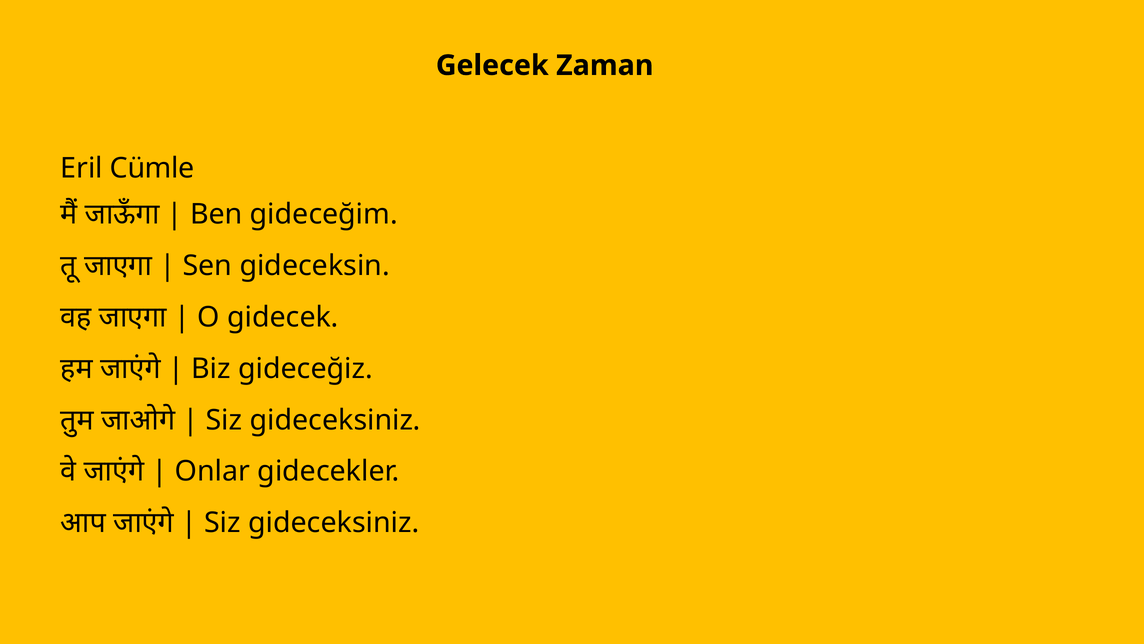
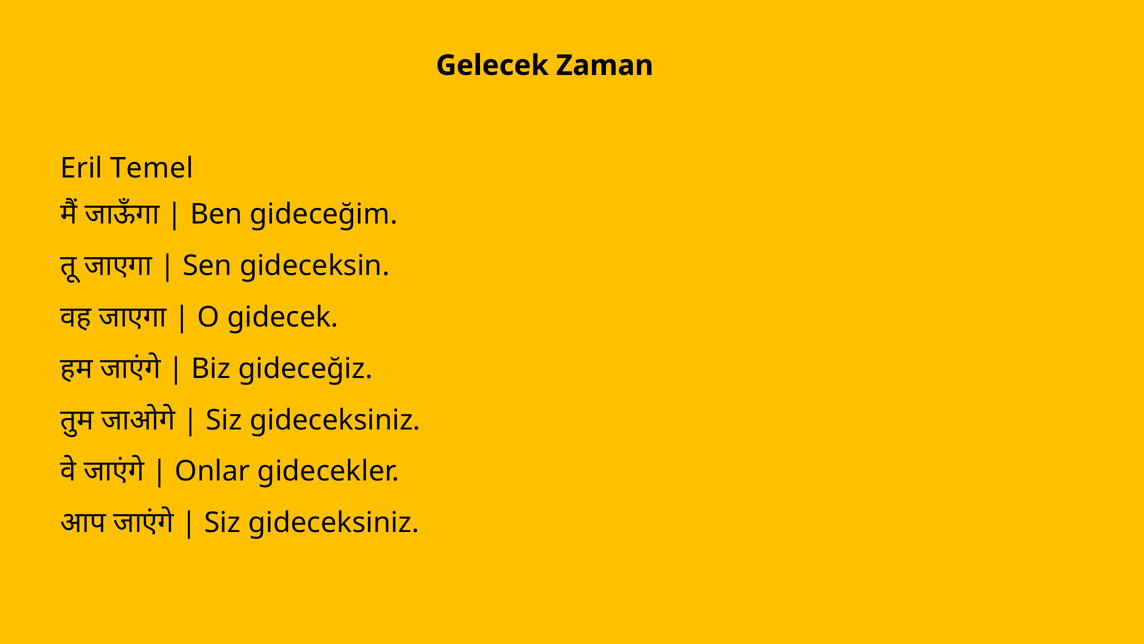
Cümle: Cümle -> Temel (152, 168)
